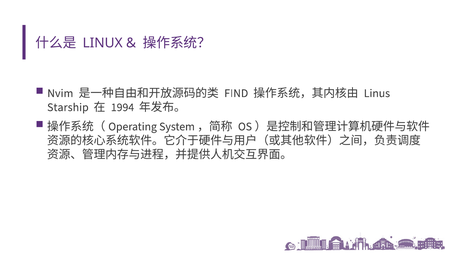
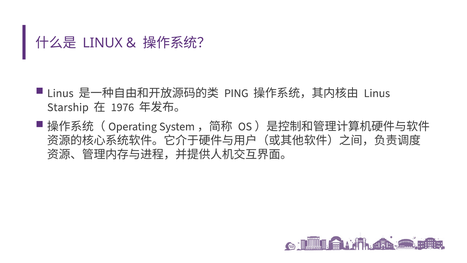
Nvim: Nvim -> Linus (60, 93)
FIND: FIND -> PING (236, 93)
1994: 1994 -> 1976 (122, 107)
